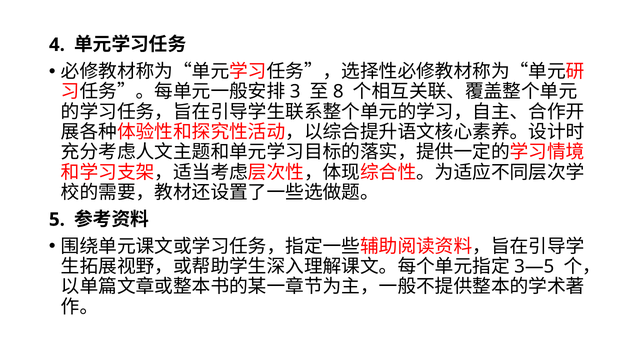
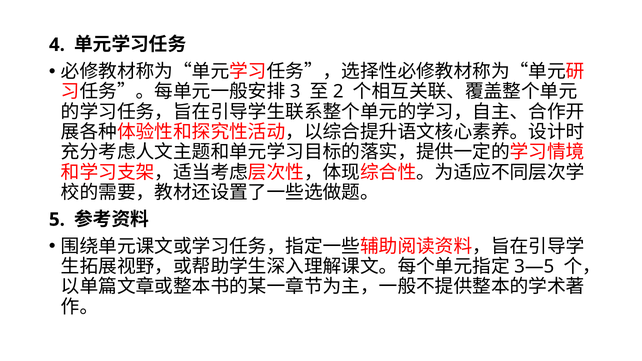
8: 8 -> 2 (338, 92)
